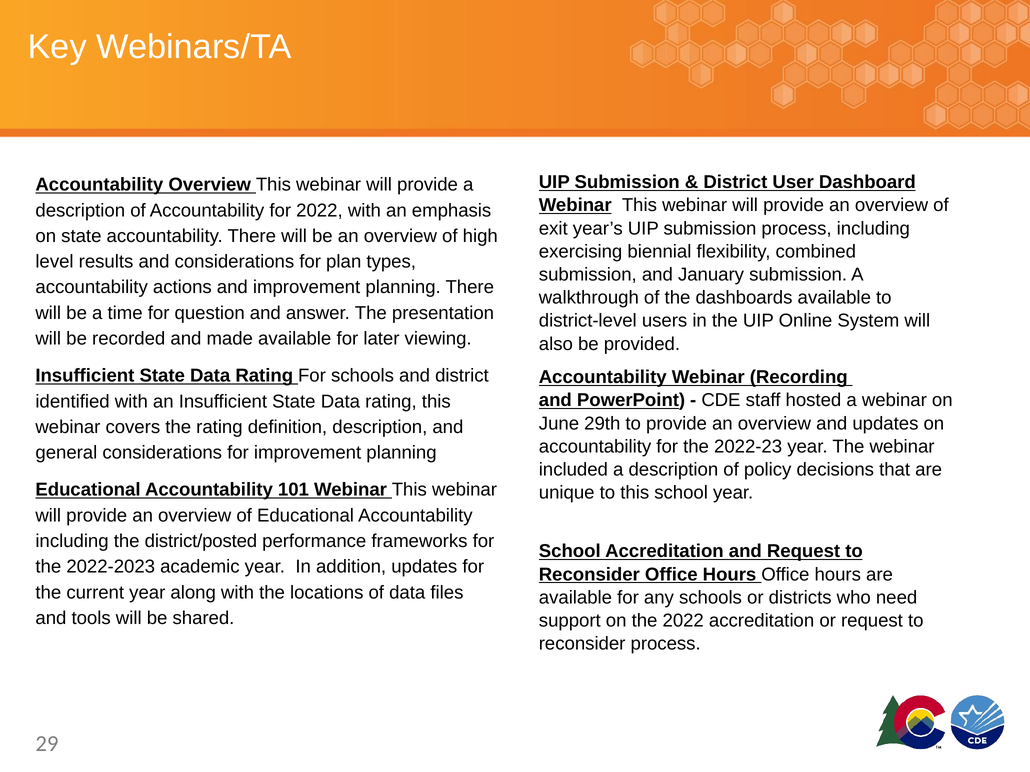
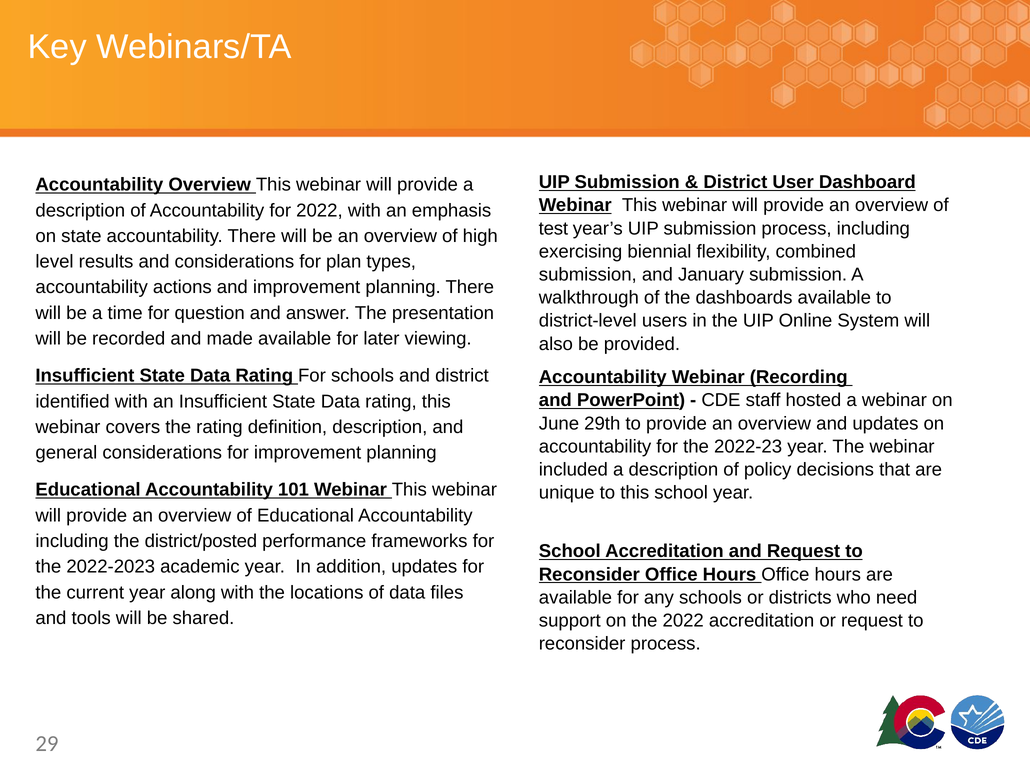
exit: exit -> test (553, 229)
